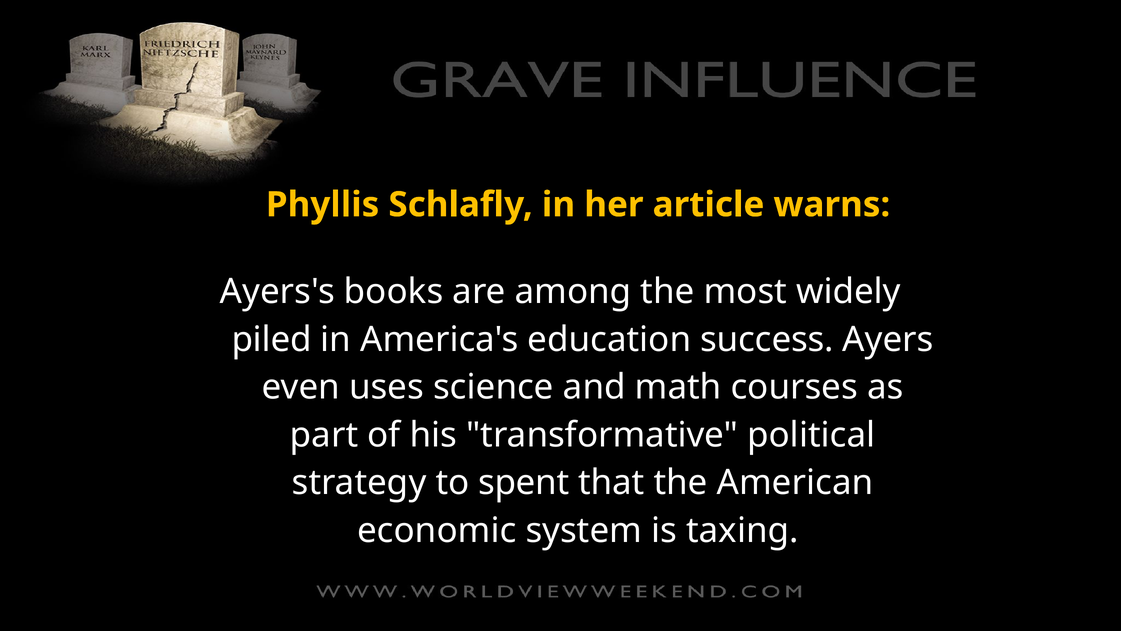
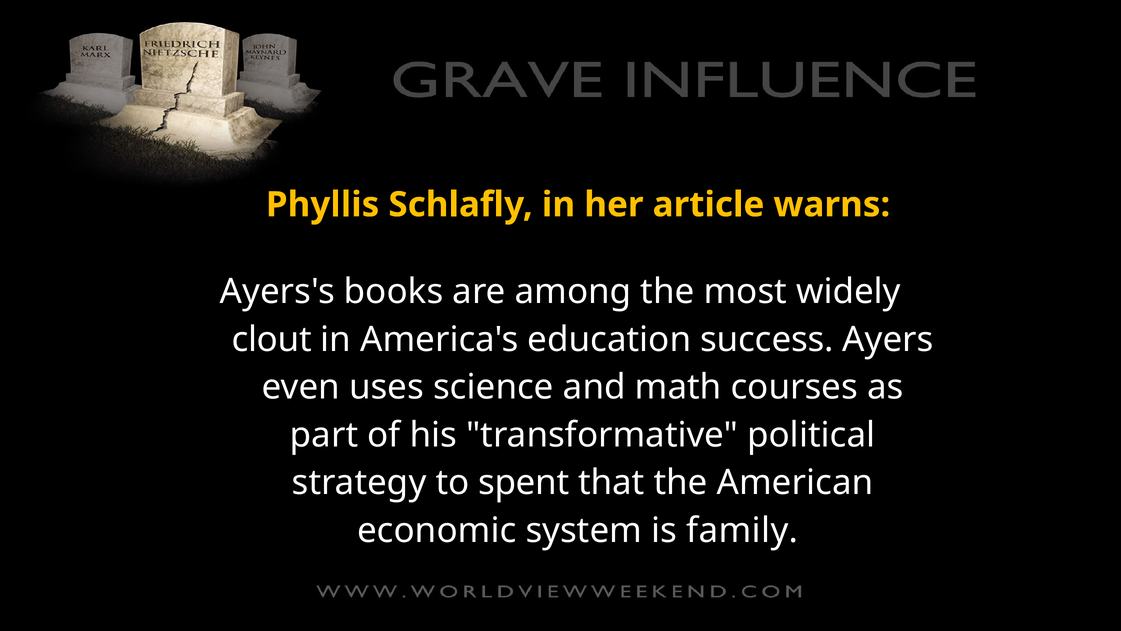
piled: piled -> clout (272, 339)
taxing: taxing -> family (742, 530)
